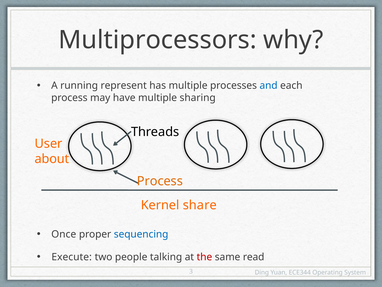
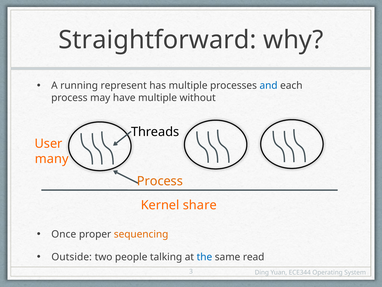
Multiprocessors: Multiprocessors -> Straightforward (157, 40)
sharing: sharing -> without (198, 98)
about: about -> many (52, 159)
sequencing colour: blue -> orange (141, 234)
Execute: Execute -> Outside (72, 256)
the colour: red -> blue (204, 256)
